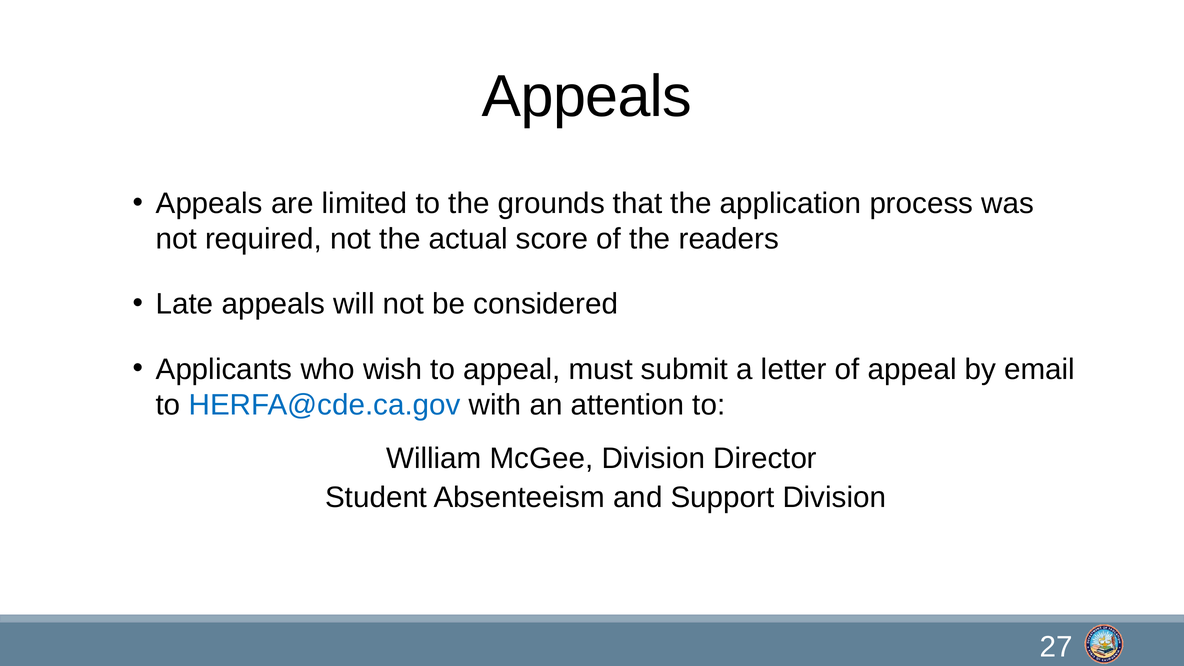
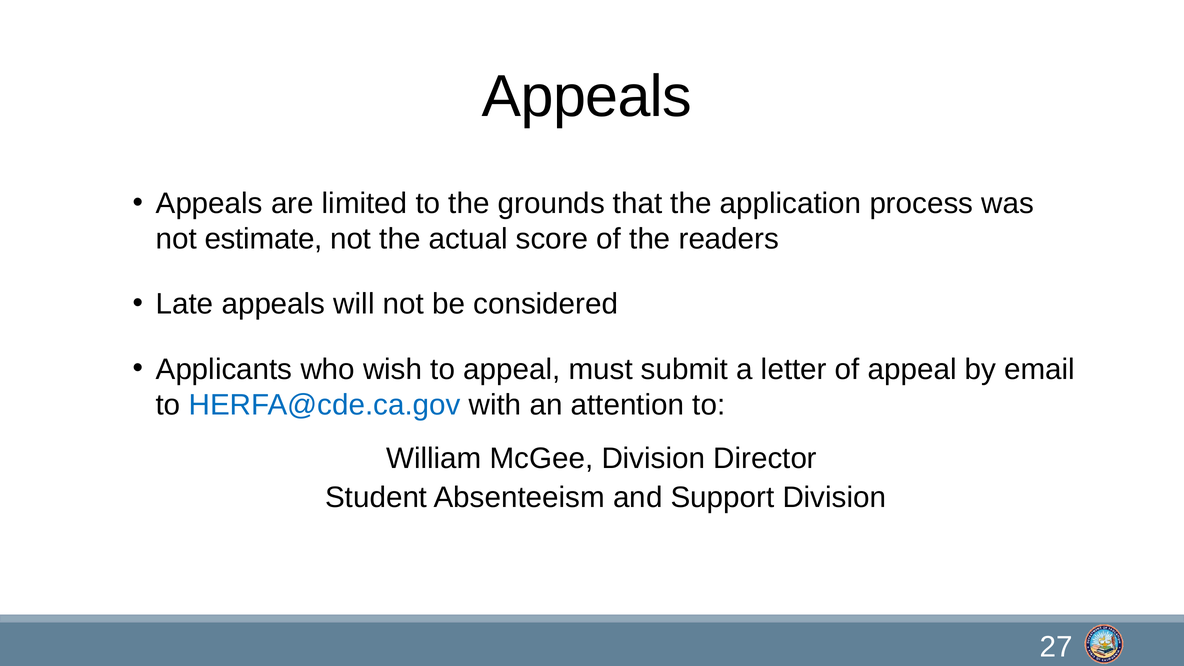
required: required -> estimate (264, 239)
